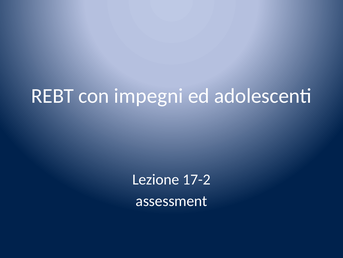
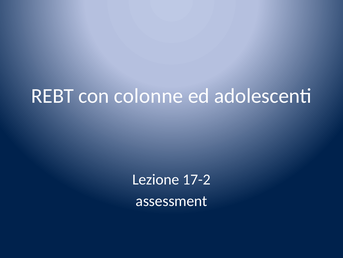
impegni: impegni -> colonne (149, 96)
